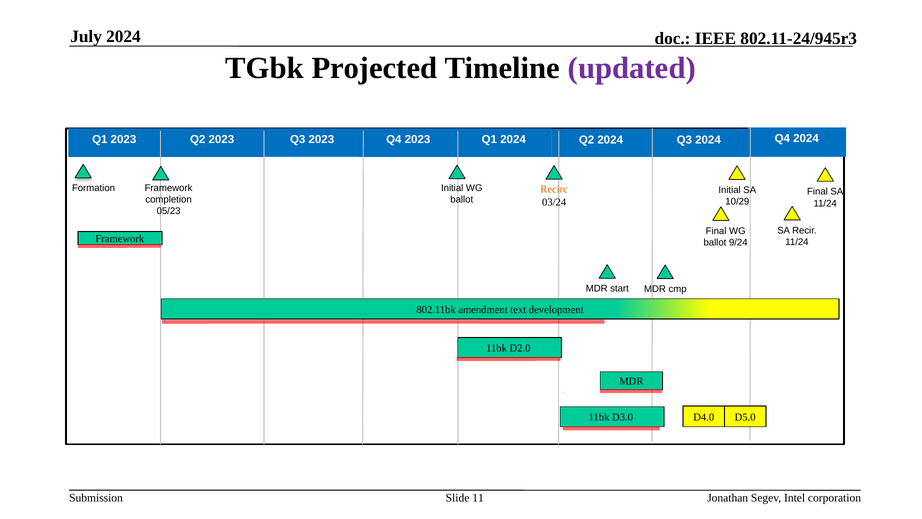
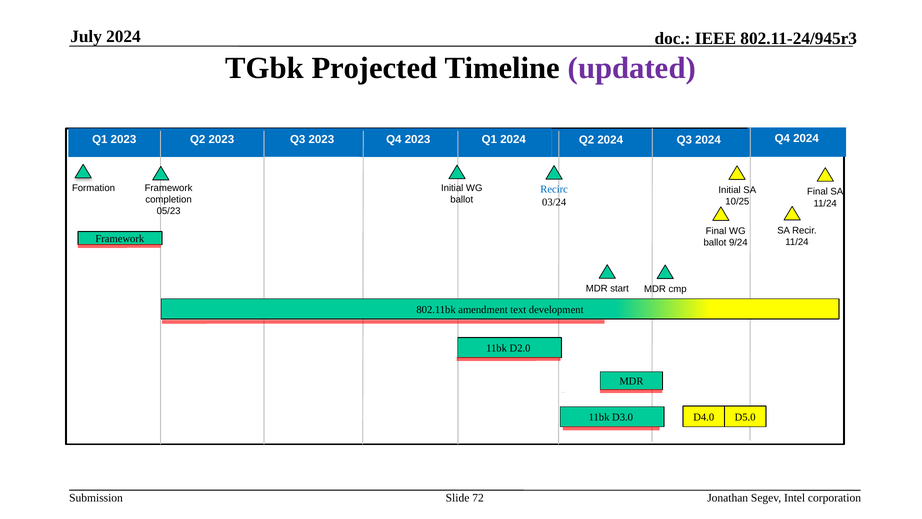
Recirc colour: orange -> blue (554, 189)
10/29: 10/29 -> 10/25 (737, 201)
11: 11 -> 72 (478, 497)
